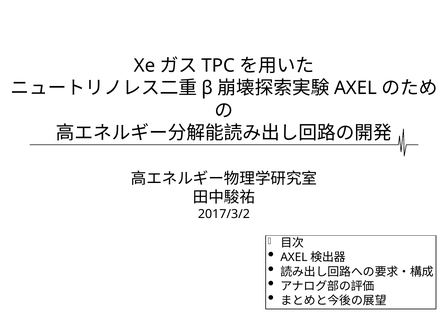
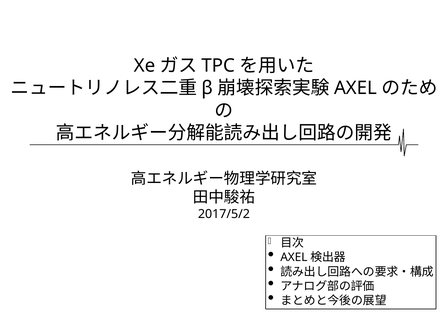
2017/3/2: 2017/3/2 -> 2017/5/2 (224, 214)
